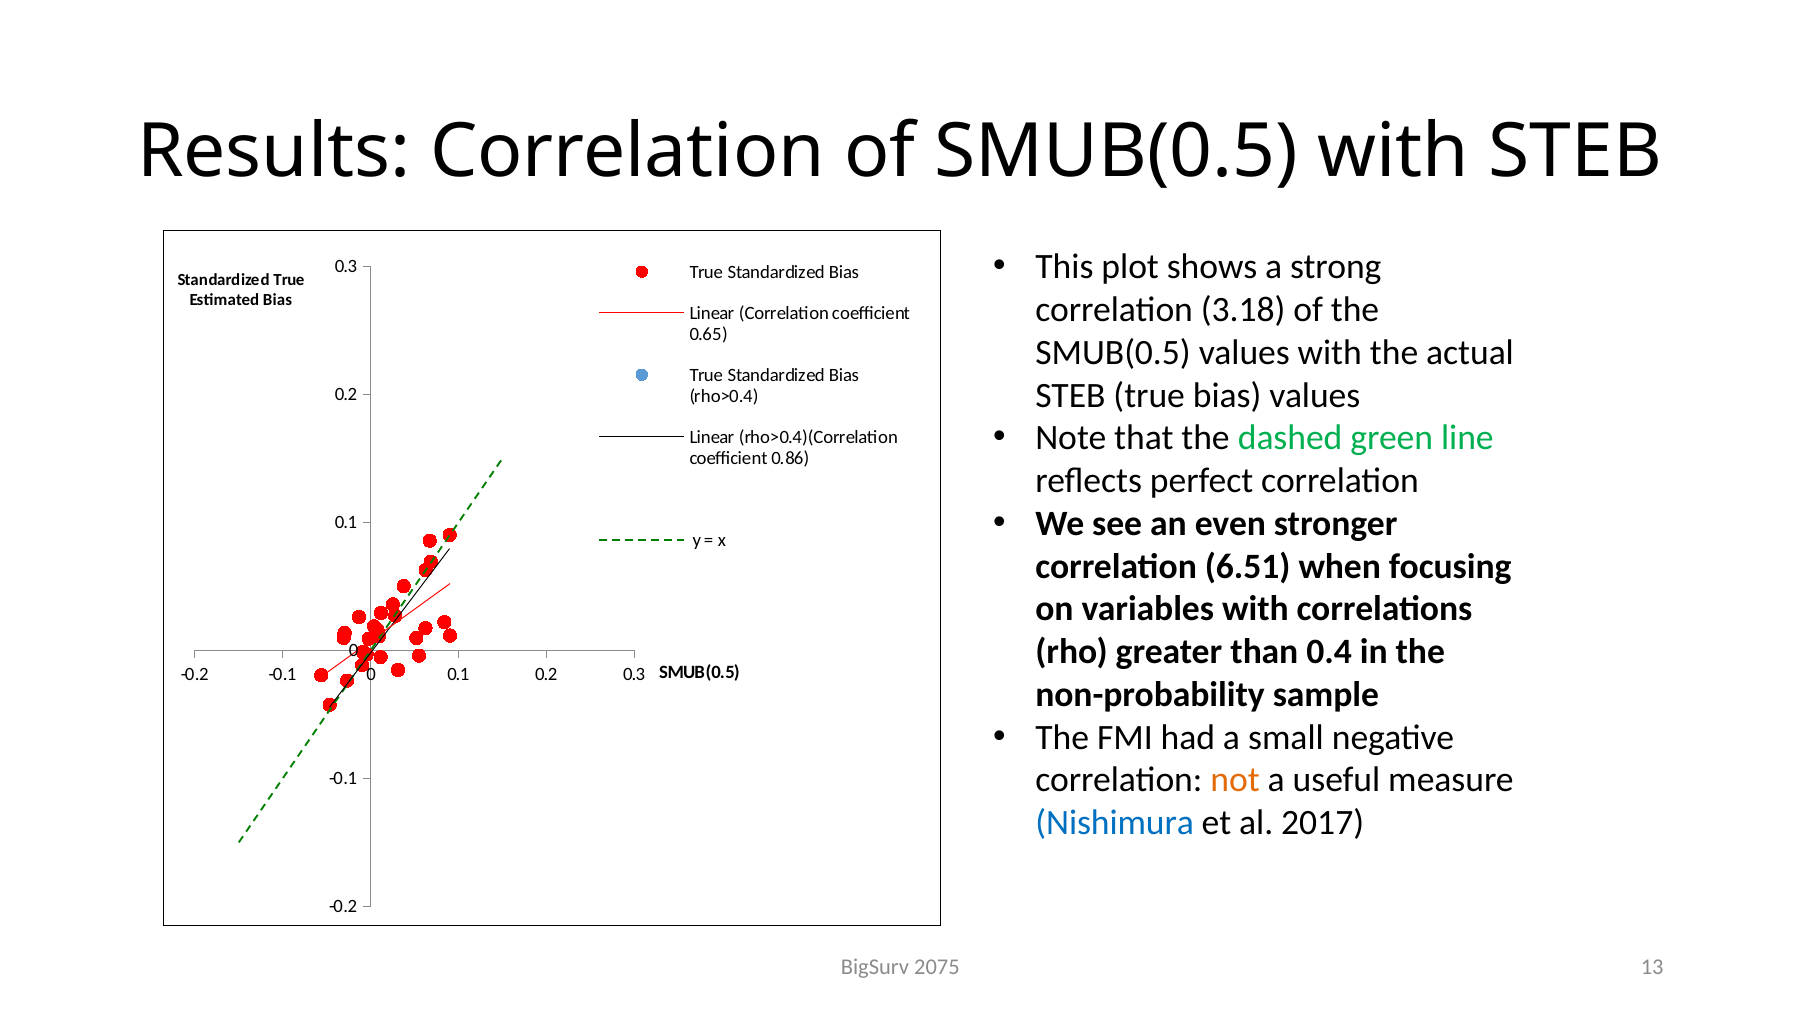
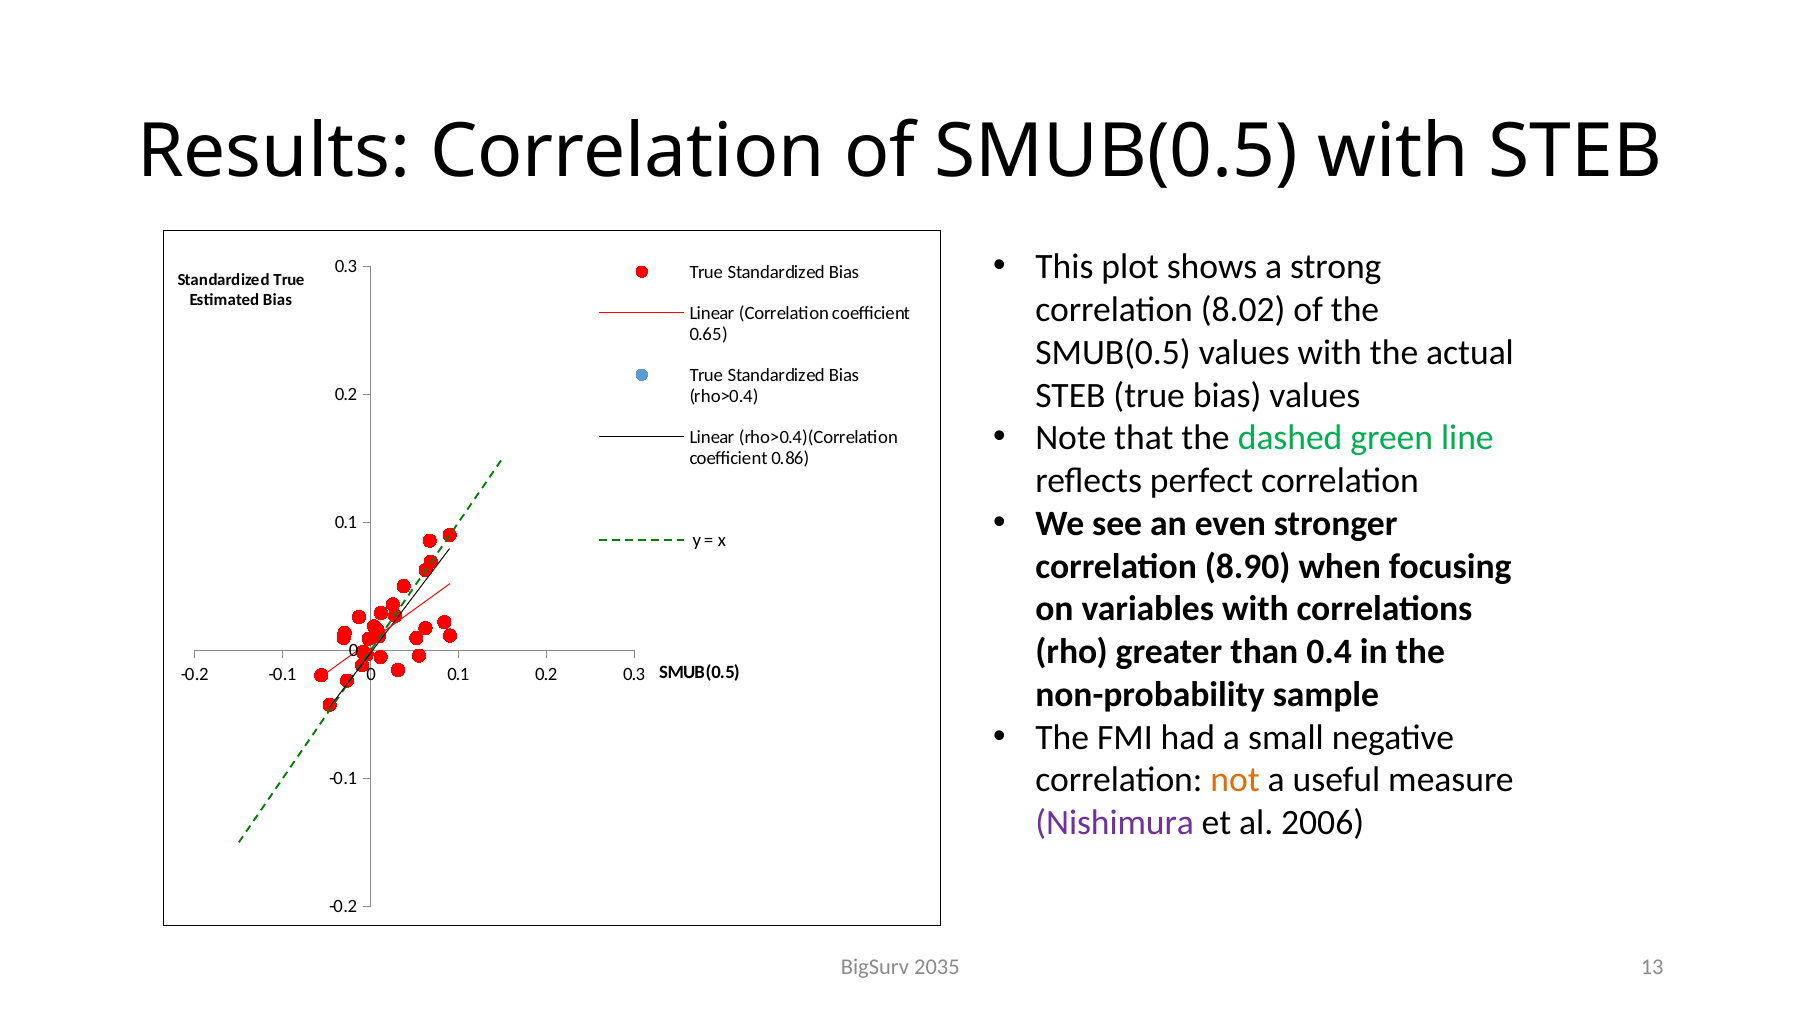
3.18: 3.18 -> 8.02 (1243, 310)
6.51: 6.51 -> 8.90 (1248, 566)
Nishimura colour: blue -> purple (1115, 823)
2017: 2017 -> 2006 (1323, 823)
2075: 2075 -> 2035 (937, 967)
